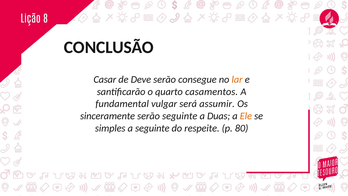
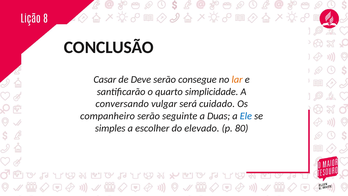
casamentos: casamentos -> simplicidade (212, 92)
fundamental: fundamental -> conversando (122, 104)
assumir: assumir -> cuidado (217, 104)
sinceramente: sinceramente -> companheiro (108, 116)
Ele colour: orange -> blue (246, 116)
a seguinte: seguinte -> escolher (152, 128)
respeite: respeite -> elevado (202, 128)
